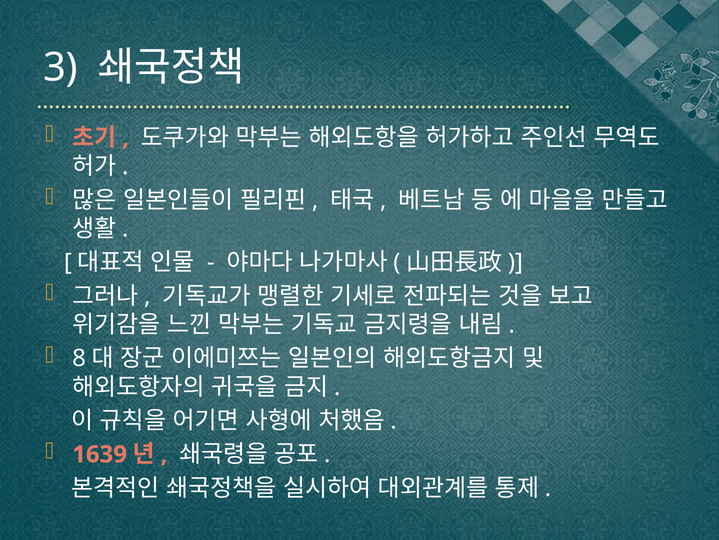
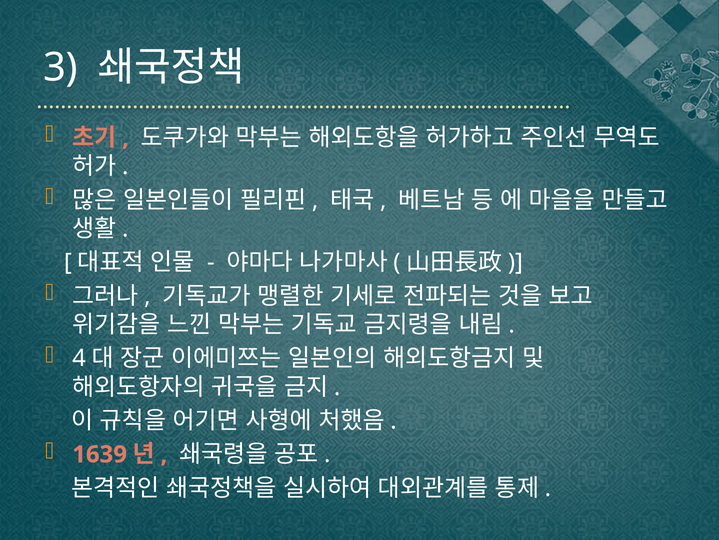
8: 8 -> 4 (79, 358)
